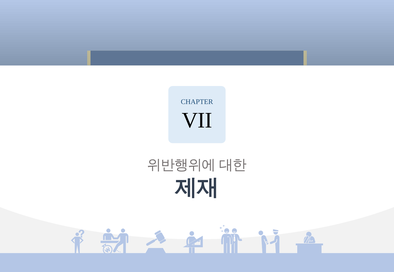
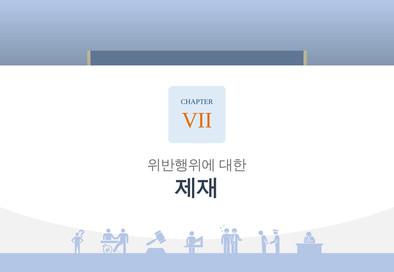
VII colour: black -> orange (197, 121)
